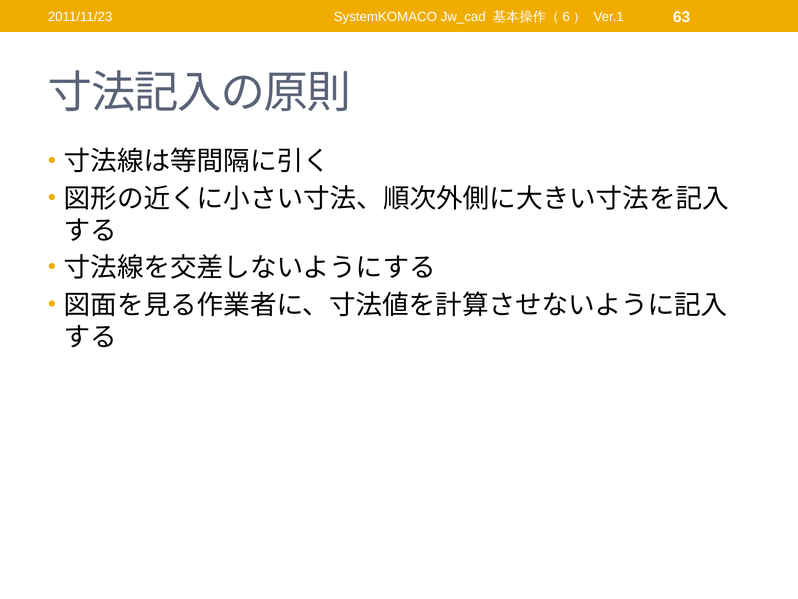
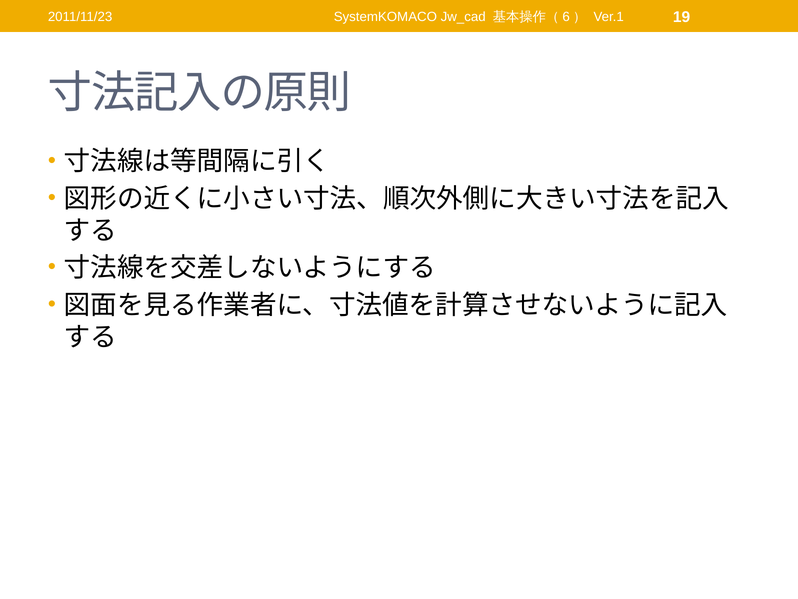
63: 63 -> 19 (682, 17)
